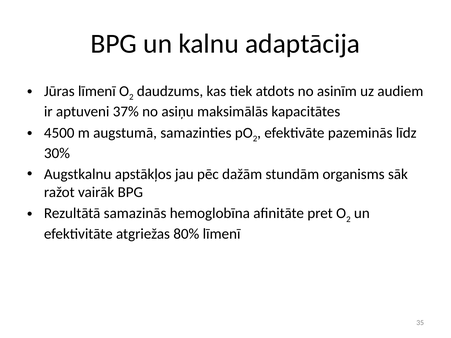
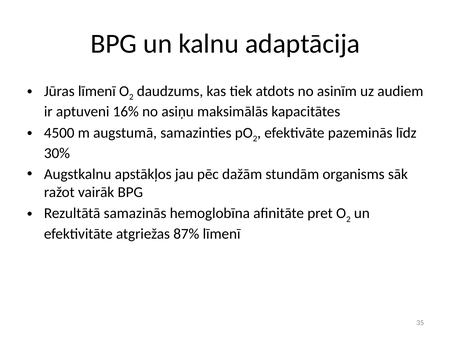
37%: 37% -> 16% (126, 112)
80%: 80% -> 87% (186, 234)
